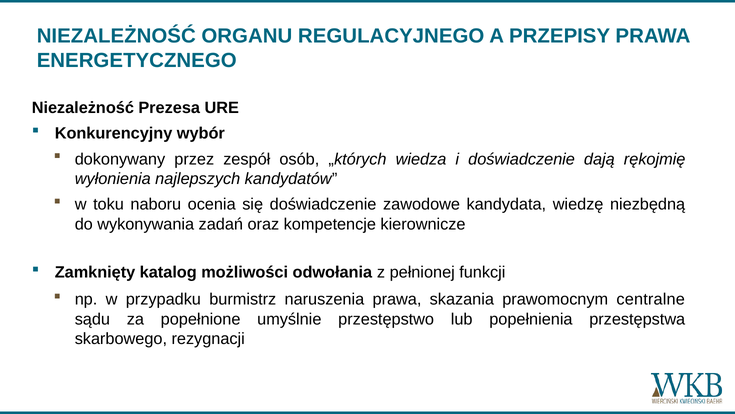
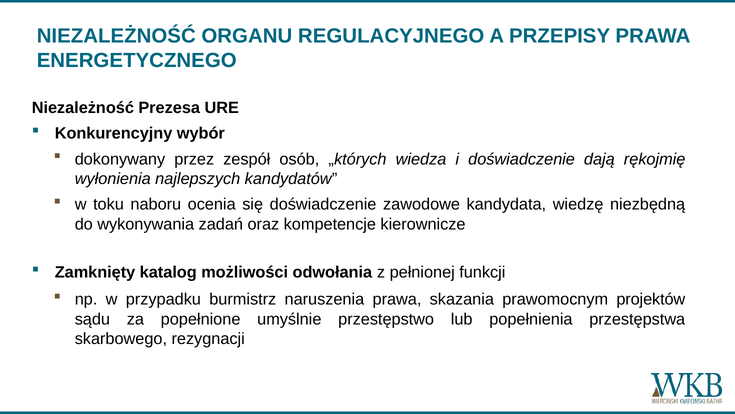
centralne: centralne -> projektów (651, 299)
